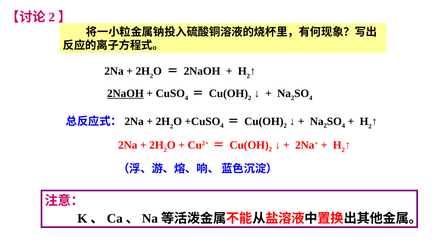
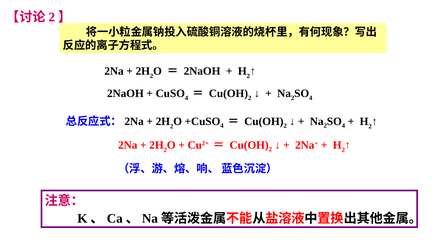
2NaOH underline: present -> none (125, 94)
